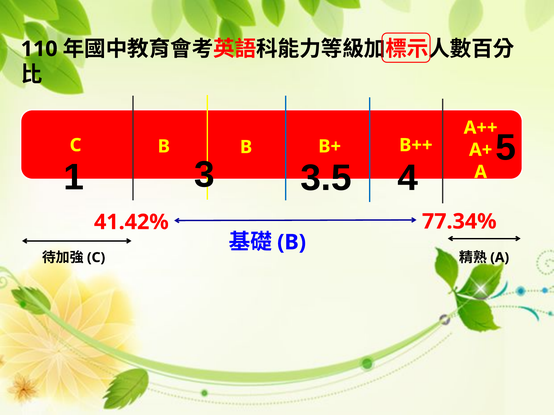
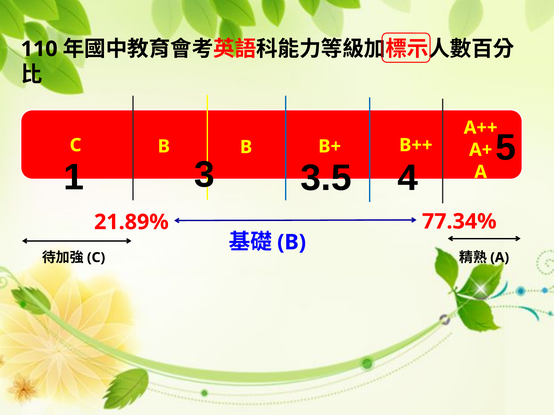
41.42%: 41.42% -> 21.89% (131, 222)
